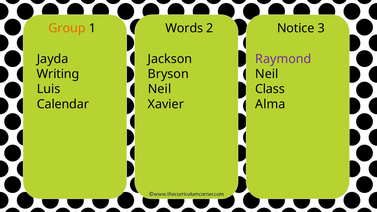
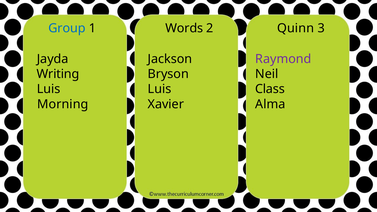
Group colour: orange -> blue (67, 28)
Notice: Notice -> Quinn (296, 28)
Neil: Neil -> Luis (160, 89)
Calendar: Calendar -> Morning (63, 104)
